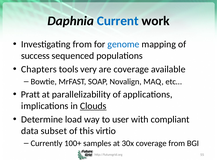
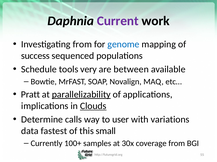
Current colour: blue -> purple (118, 21)
Chapters: Chapters -> Schedule (39, 70)
are coverage: coverage -> between (131, 70)
parallelizability underline: none -> present (81, 95)
load: load -> calls (73, 120)
compliant: compliant -> variations (170, 120)
subset: subset -> fastest (54, 132)
virtio: virtio -> small (106, 132)
